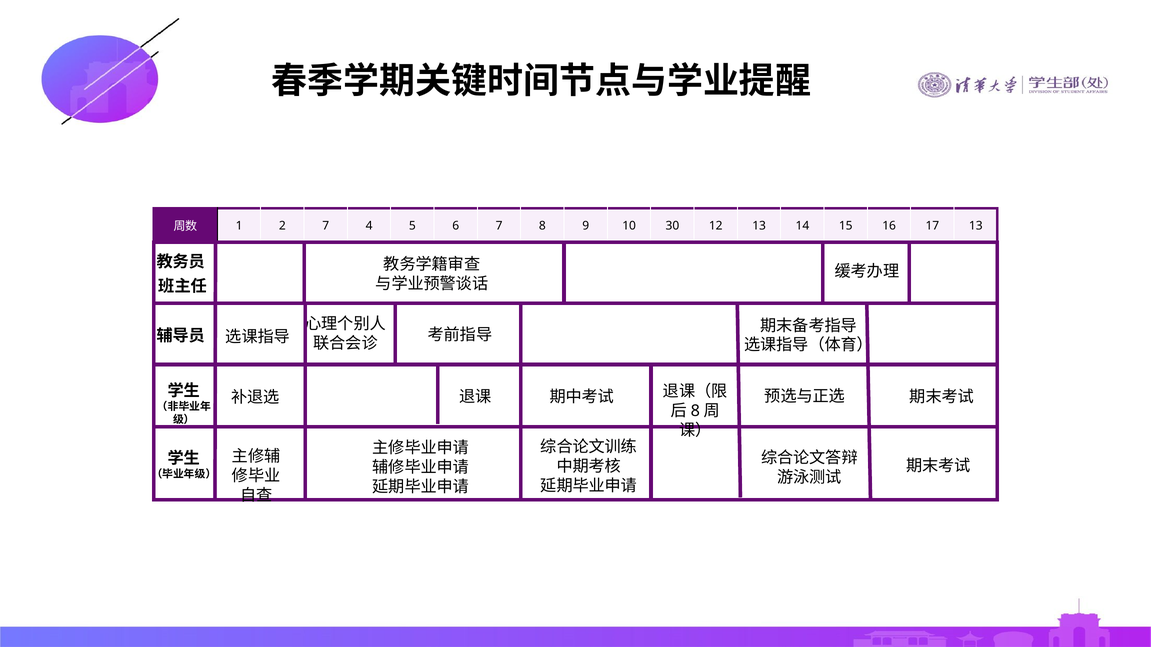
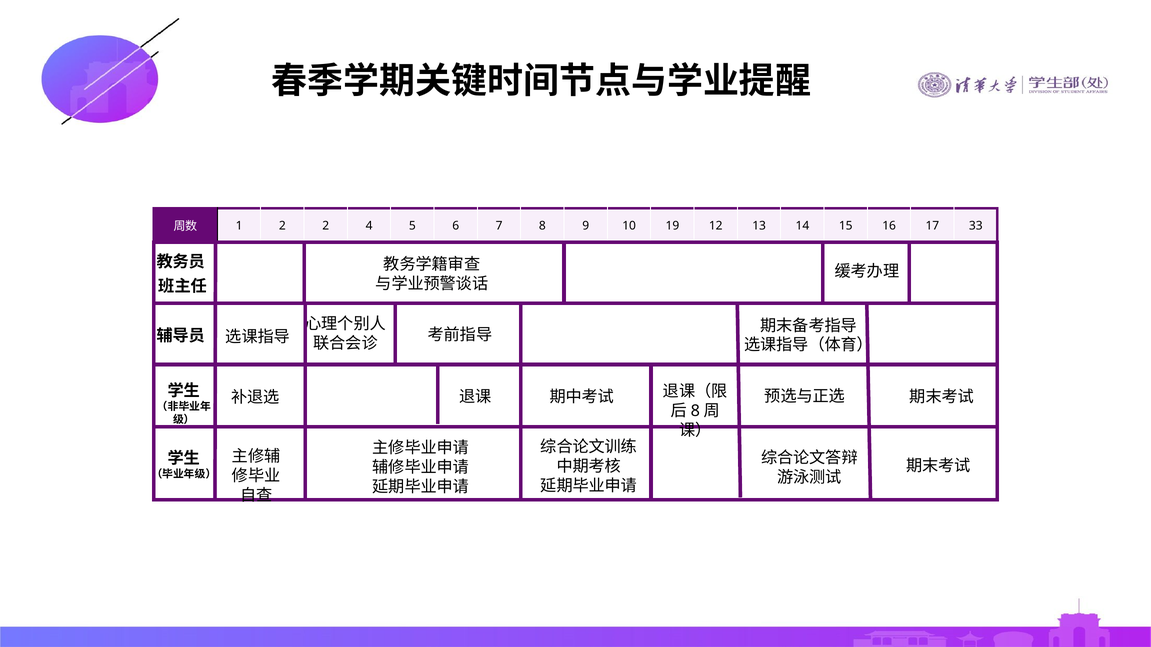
2 7: 7 -> 2 (326, 226)
30: 30 -> 19 (672, 226)
17 13: 13 -> 33 (976, 226)
